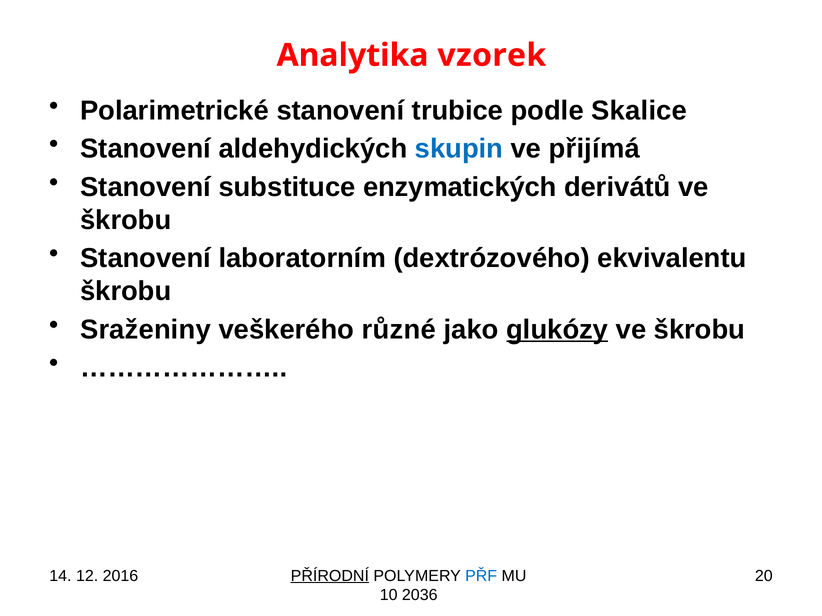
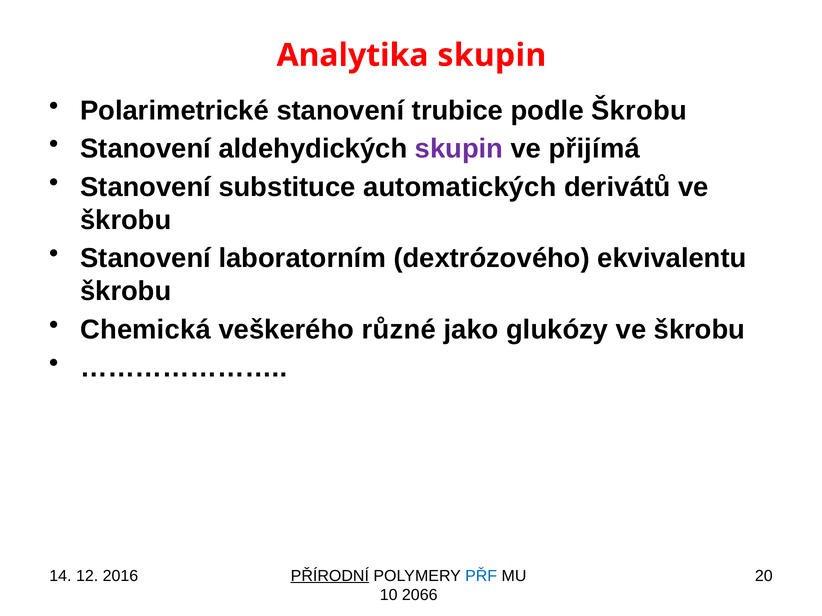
Analytika vzorek: vzorek -> skupin (492, 55)
podle Skalice: Skalice -> Škrobu (639, 111)
skupin colour: blue -> purple (459, 149)
enzymatických: enzymatických -> automatických (460, 187)
Sraženiny: Sraženiny -> Chemická (145, 330)
glukózy underline: present -> none (557, 330)
2036: 2036 -> 2066 (420, 595)
